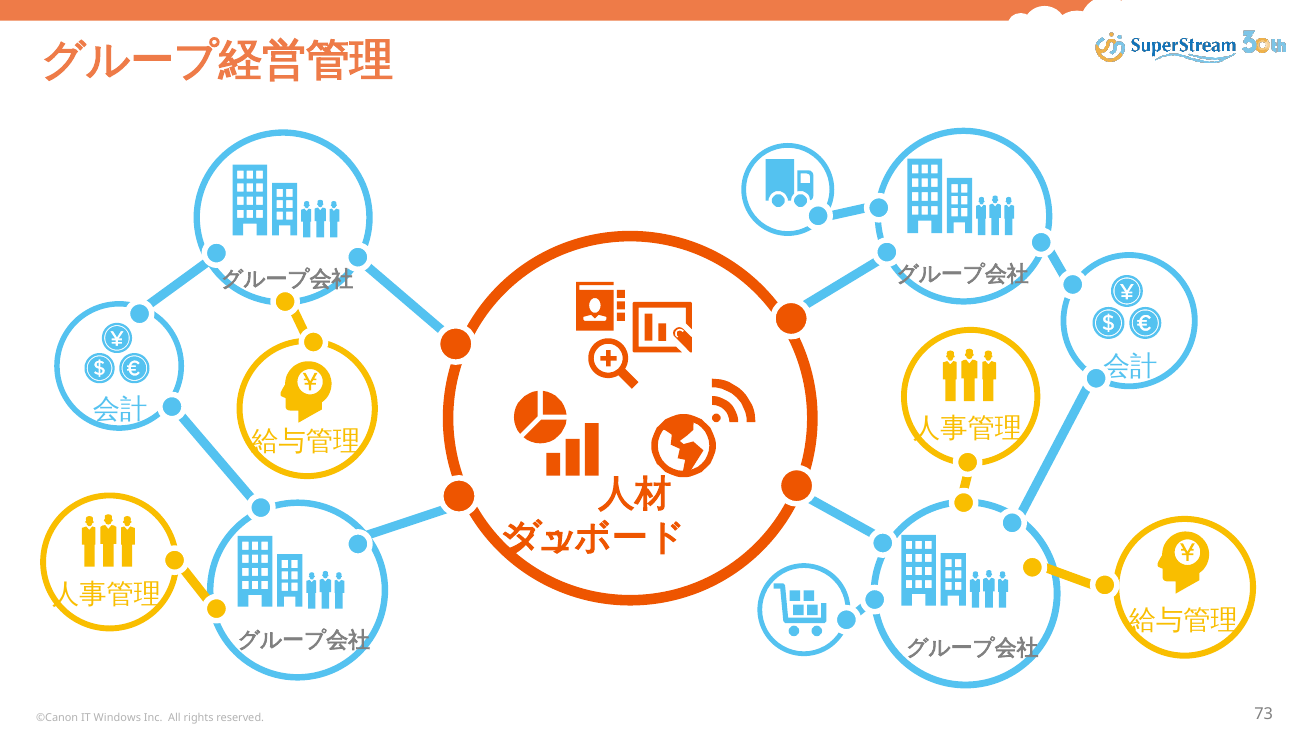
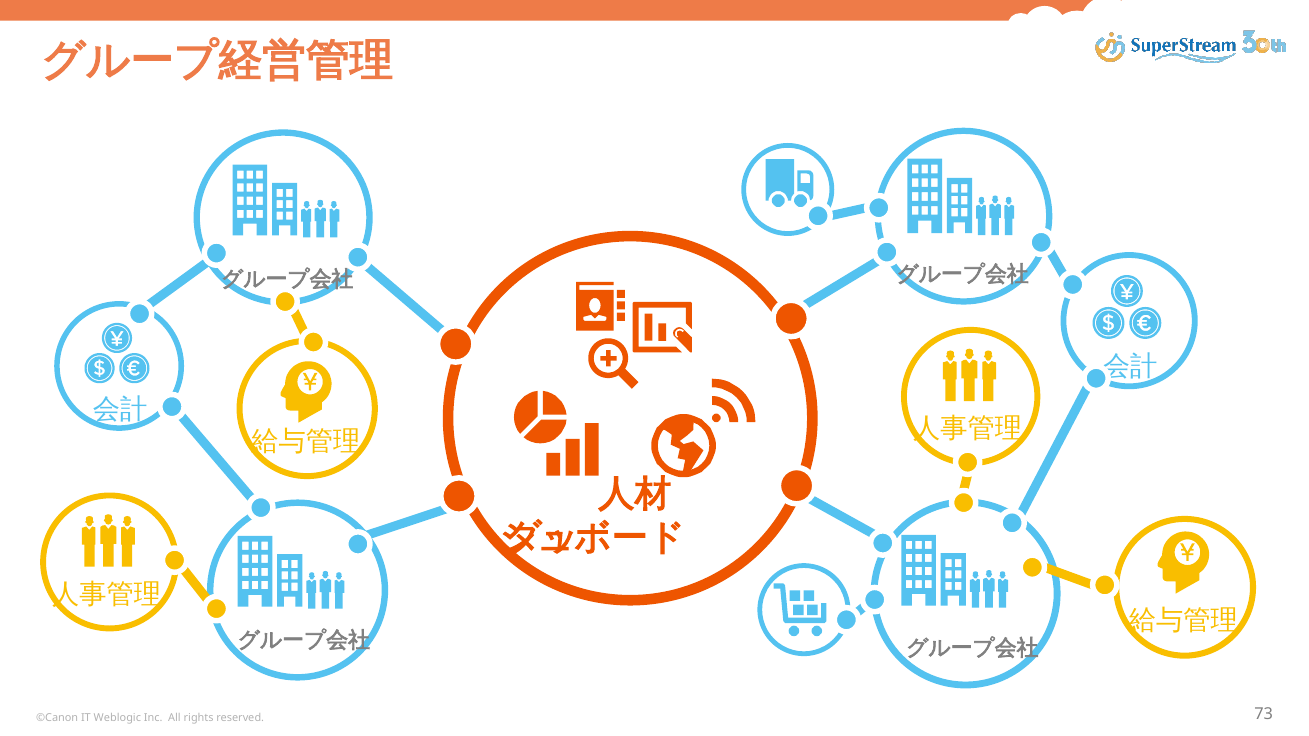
Windows: Windows -> Weblogic (117, 718)
